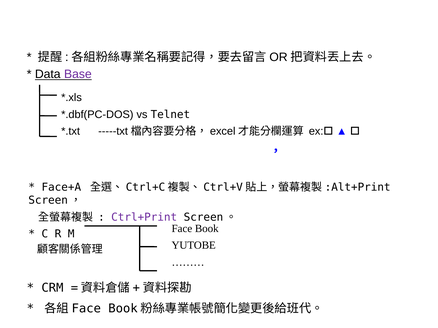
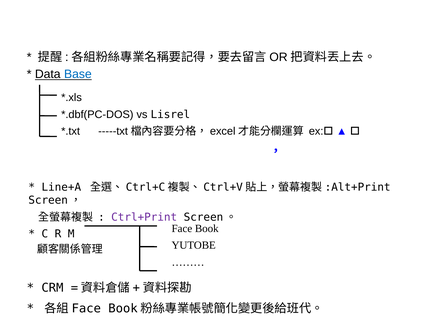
Base colour: purple -> blue (78, 74)
Telnet: Telnet -> Lisrel (170, 115)
Face+A: Face+A -> Line+A (61, 187)
